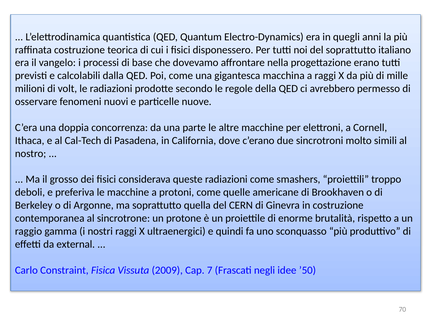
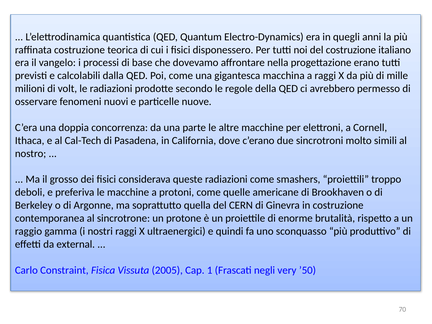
del soprattutto: soprattutto -> costruzione (351, 50)
2009: 2009 -> 2005 (167, 270)
7: 7 -> 1 (210, 270)
idee: idee -> very (287, 270)
